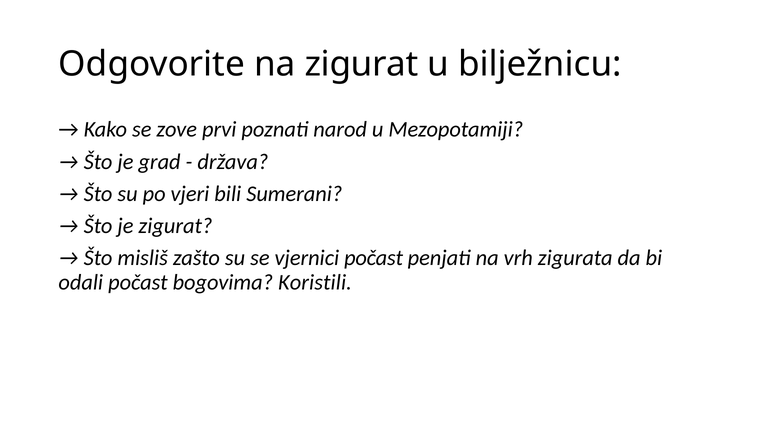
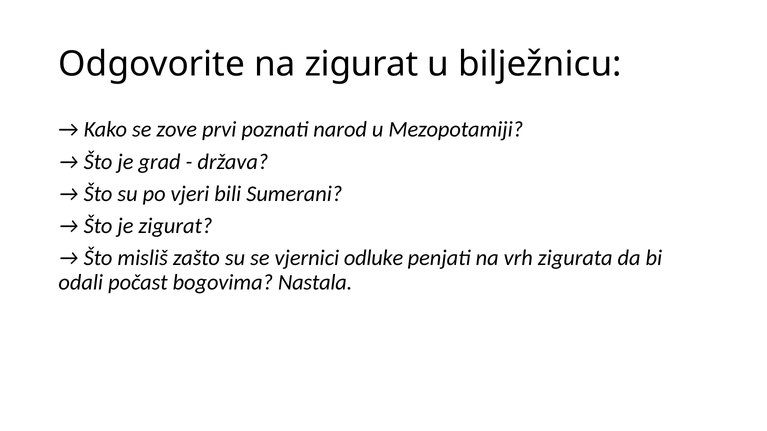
vjernici počast: počast -> odluke (374, 258)
Koristili: Koristili -> Nastala (315, 282)
